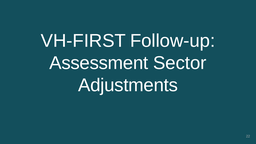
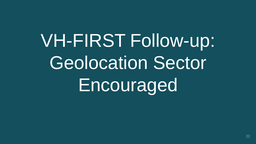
Assessment: Assessment -> Geolocation (99, 63)
Adjustments: Adjustments -> Encouraged (128, 85)
